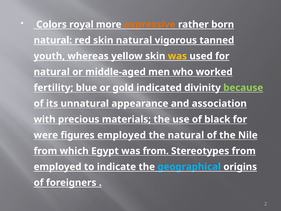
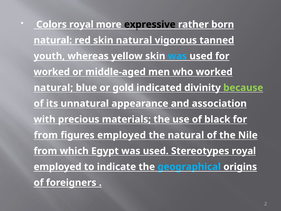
expressive colour: orange -> black (150, 24)
was colour: yellow -> light blue (177, 56)
natural: natural -> worked (52, 72)
fertility: fertility -> natural (53, 88)
were: were -> from (46, 135)
Egypt was from: from -> used (156, 151)
Stereotypes from: from -> royal (244, 151)
